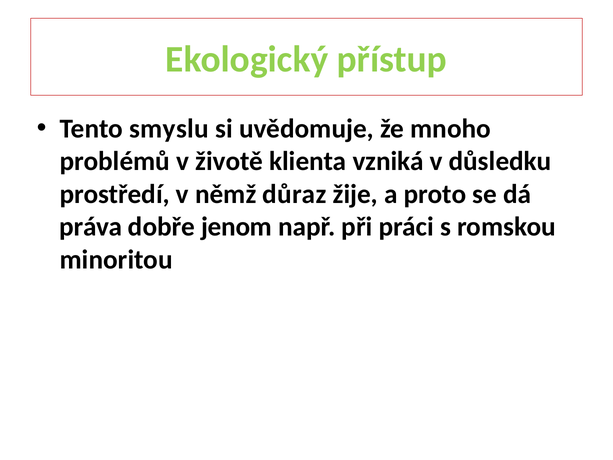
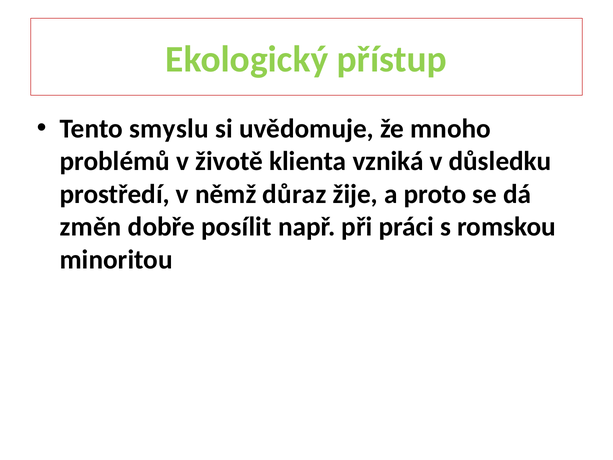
práva: práva -> změn (91, 227)
jenom: jenom -> posílit (236, 227)
